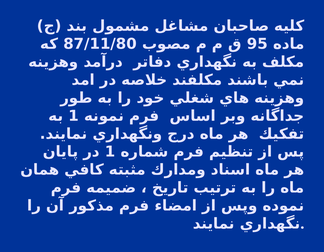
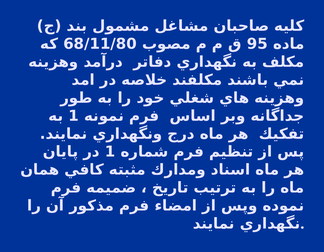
87/11/80: 87/11/80 -> 68/11/80 (100, 44)
